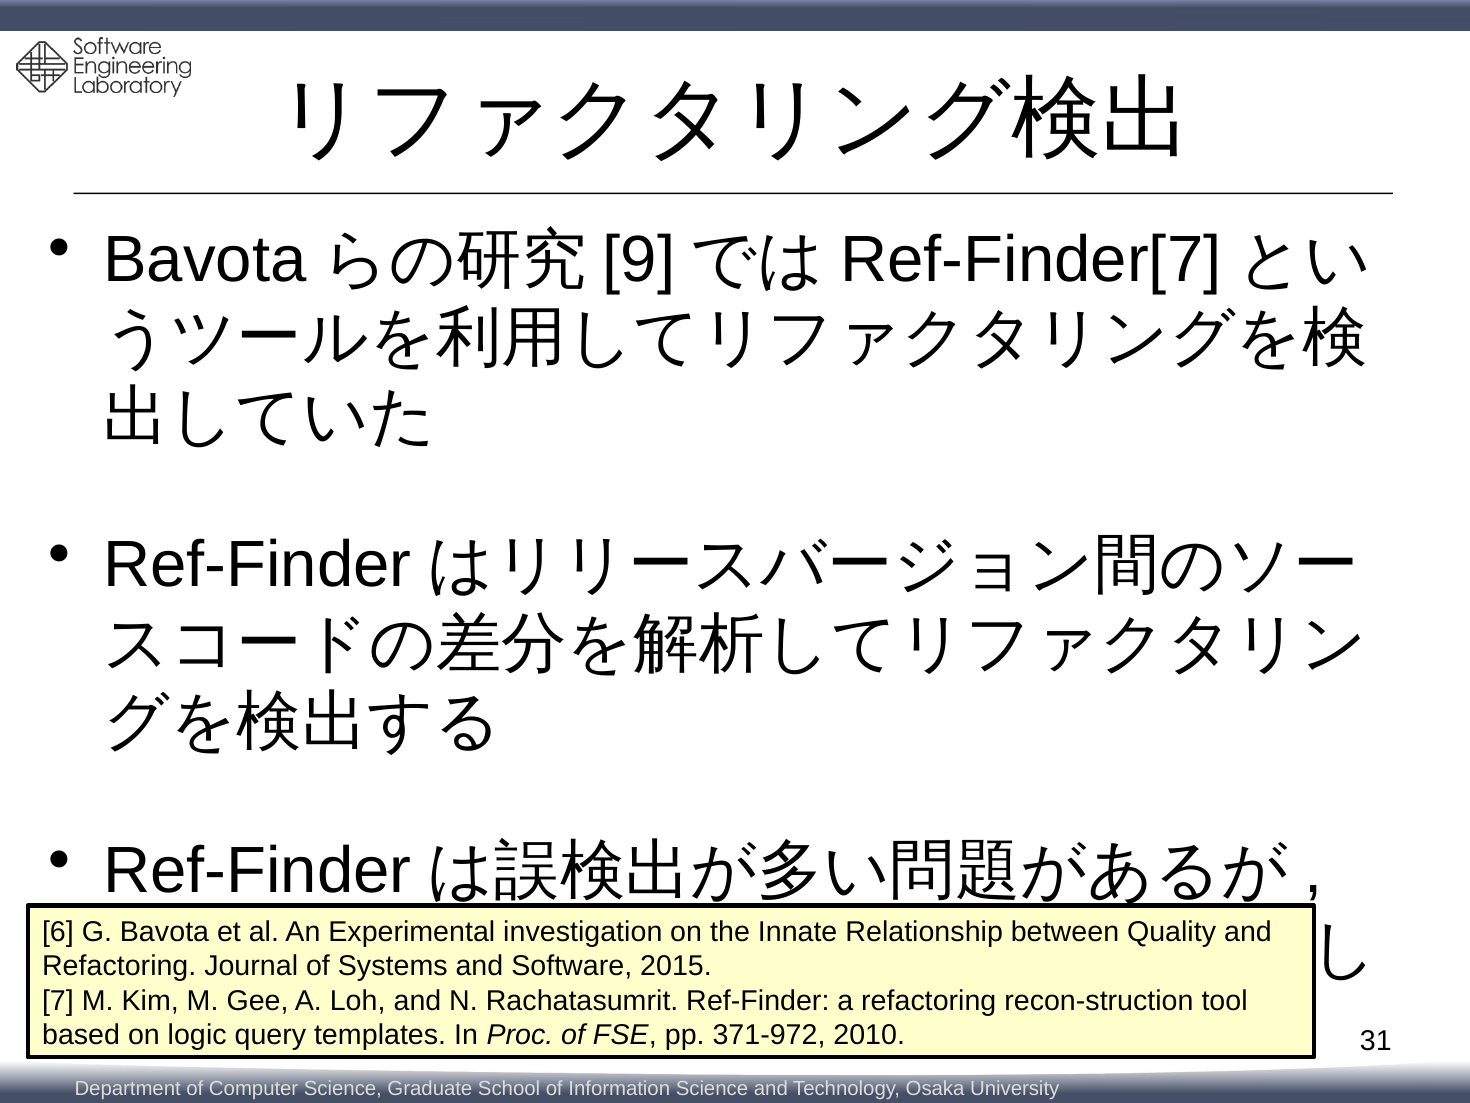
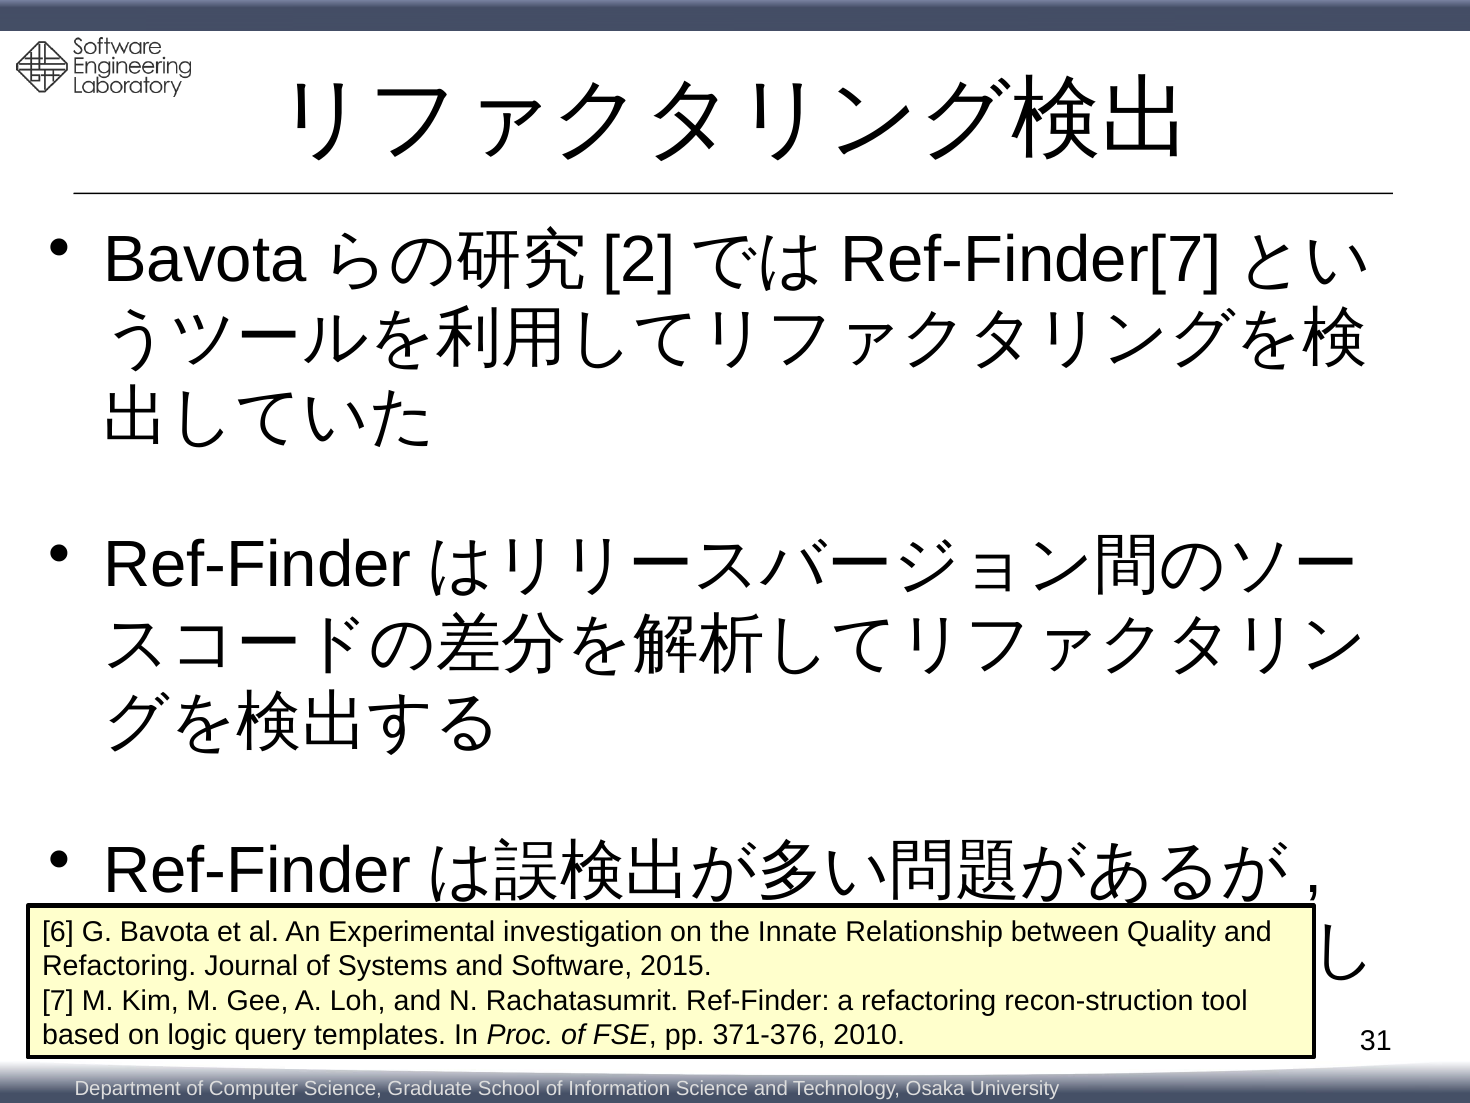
9: 9 -> 2 (639, 260)
371-972: 371-972 -> 371-376 (769, 1034)
